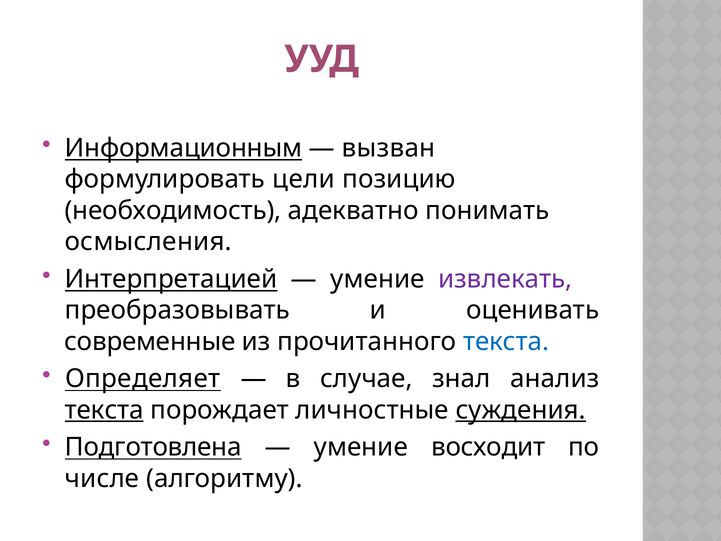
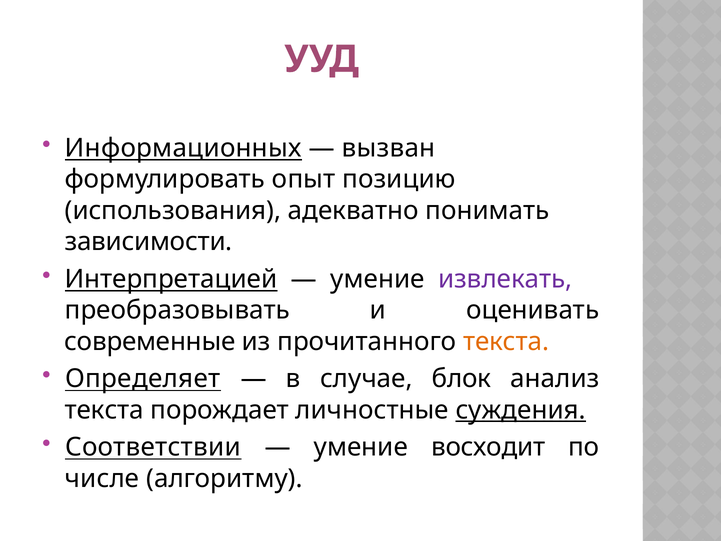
Информационным: Информационным -> Информационных (183, 148)
цели: цели -> опыт (304, 179)
необходимость: необходимость -> использования (173, 210)
осмысления: осмысления -> зависимости (149, 242)
текста colour: blue -> orange (506, 341)
знал: знал -> блок (462, 379)
текста underline: present -> none (104, 410)
Подготовлена: Подготовлена -> Соответствии (153, 447)
